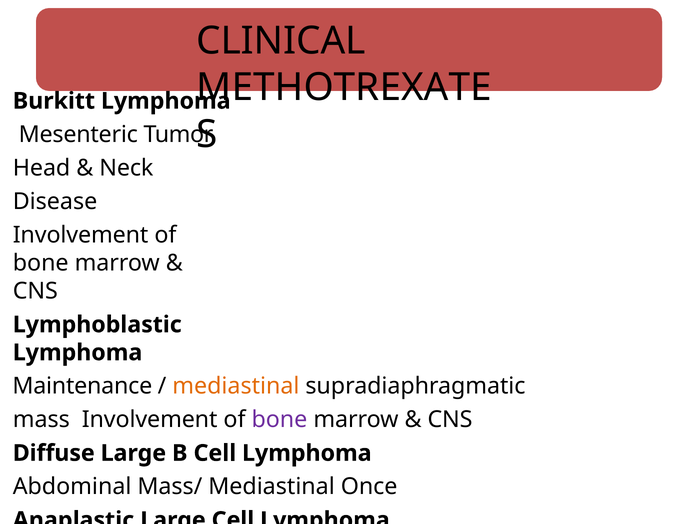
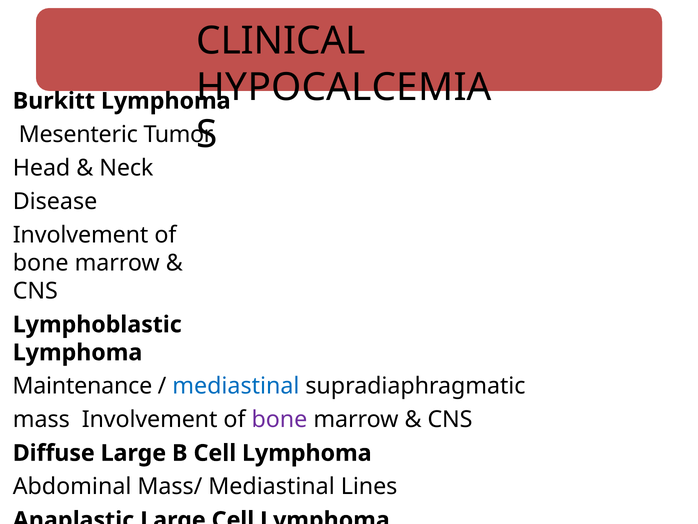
METHOTREXATE: METHOTREXATE -> HYPOCALCEMIA (344, 88)
mediastinal colour: orange -> blue (236, 386)
Once: Once -> Lines (369, 486)
